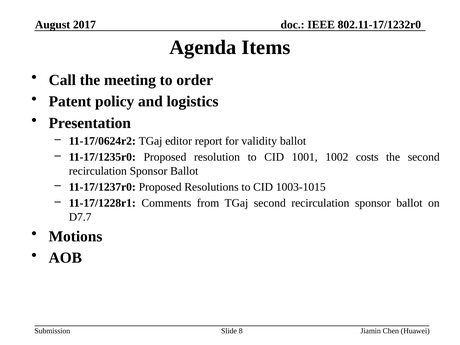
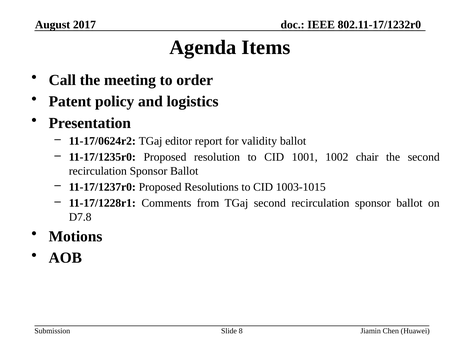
costs: costs -> chair (367, 157)
D7.7: D7.7 -> D7.8 (80, 217)
